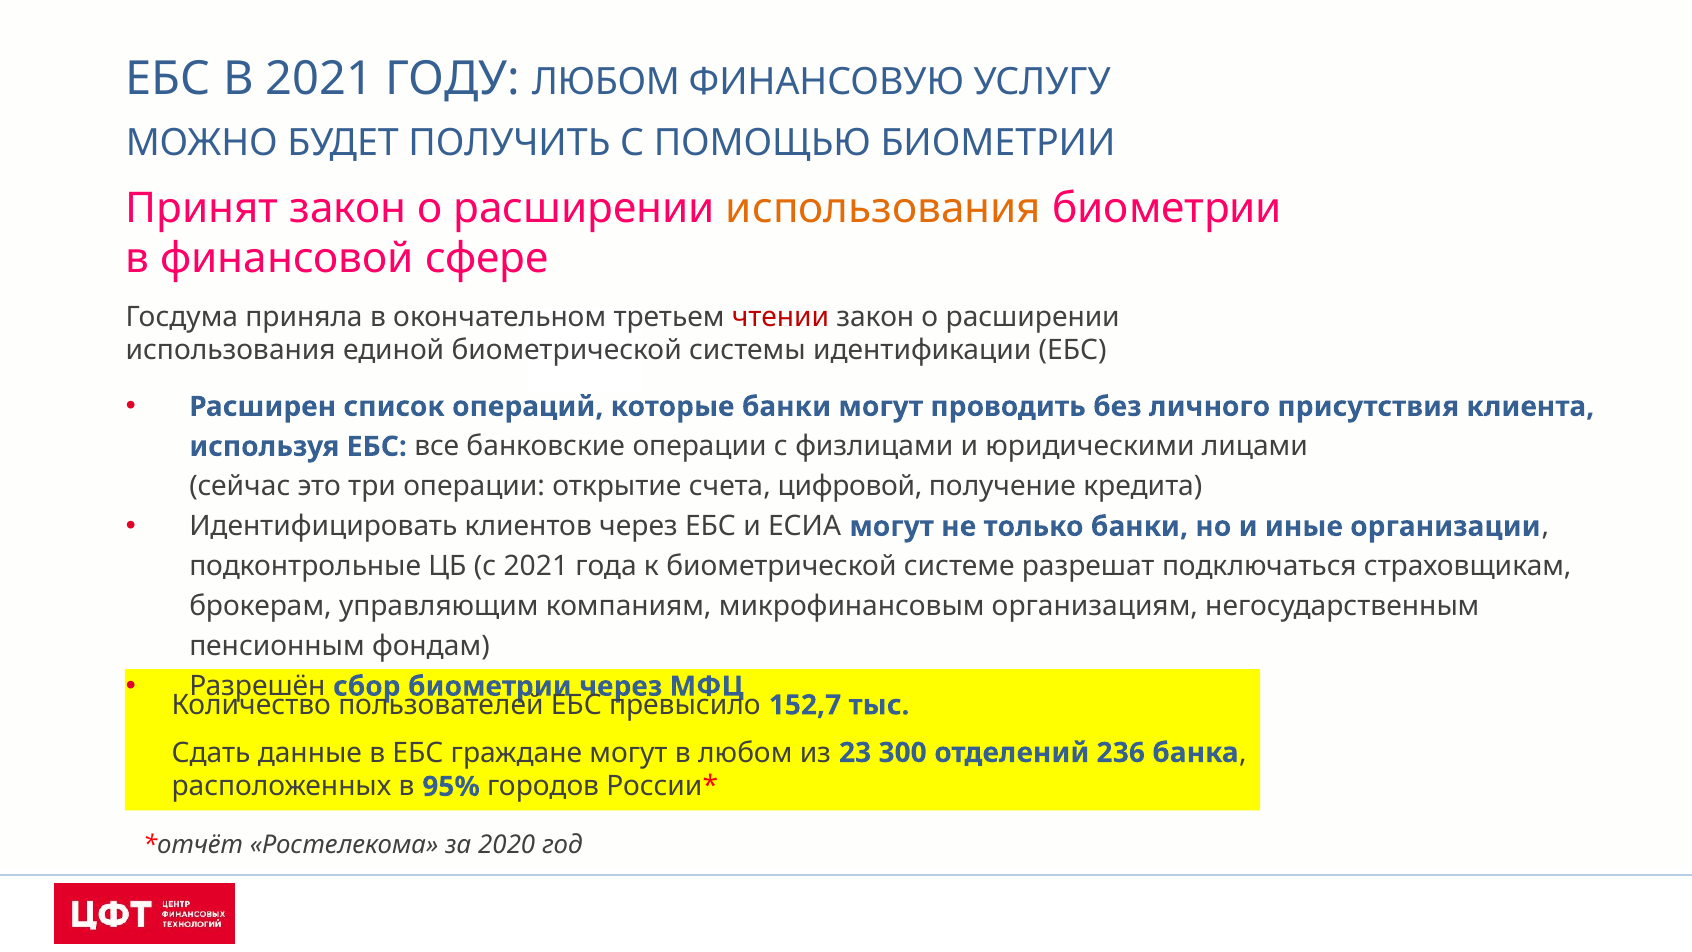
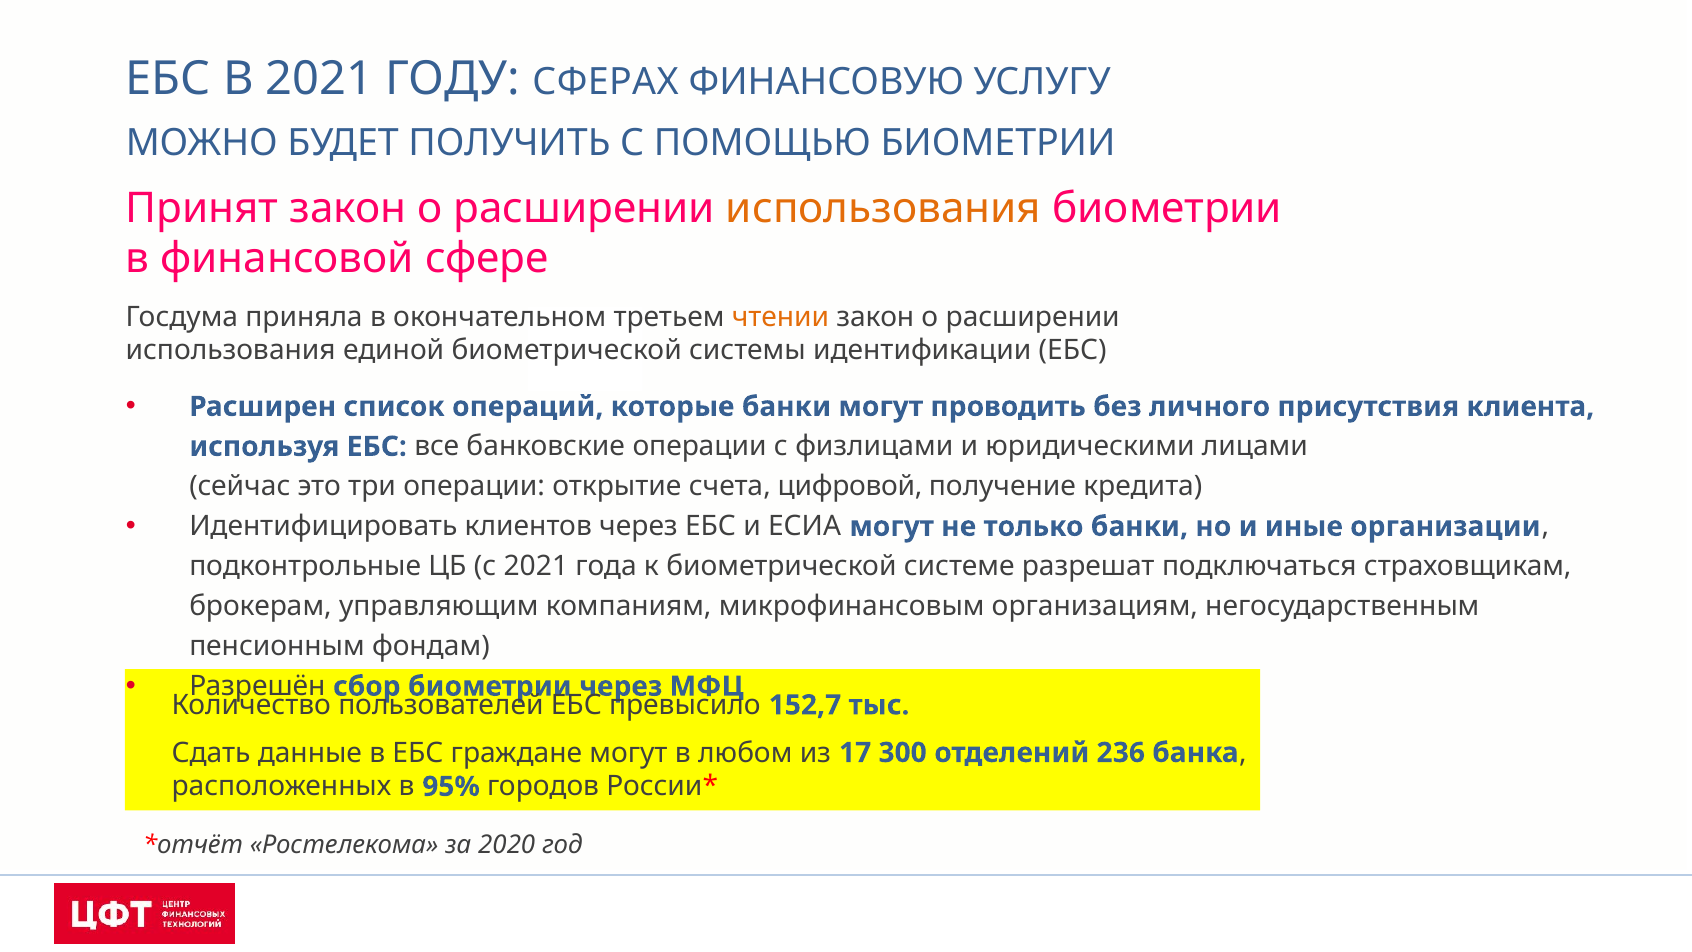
ГОДУ ЛЮБОМ: ЛЮБОМ -> СФЕРАХ (605, 82)
чтении colour: red -> orange (780, 317)
23: 23 -> 17 (855, 753)
